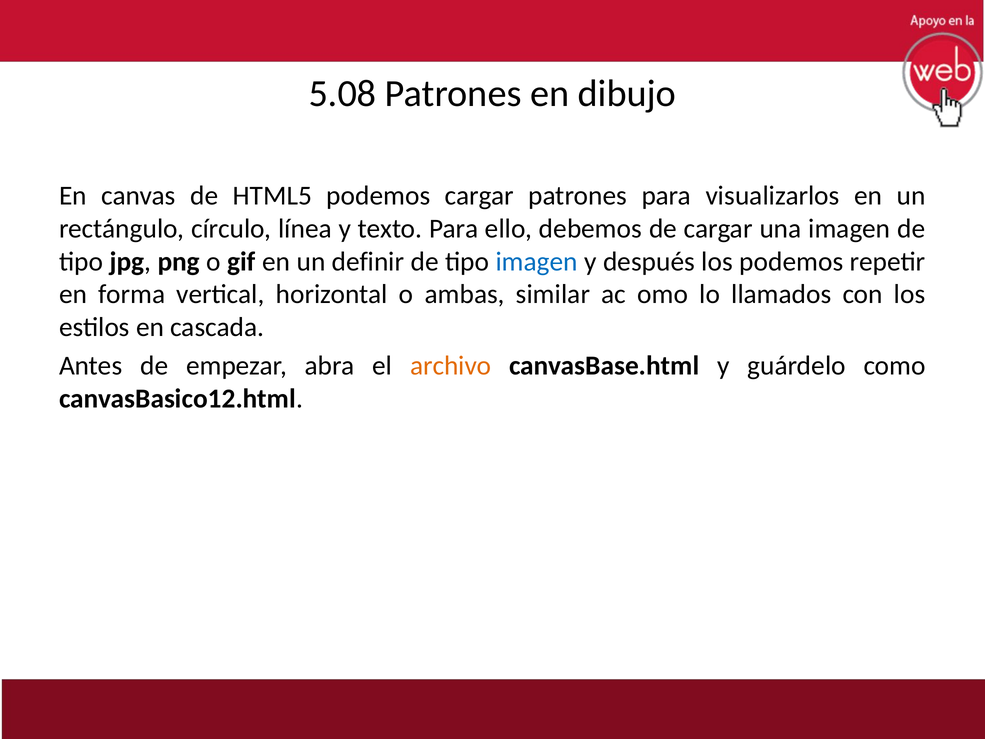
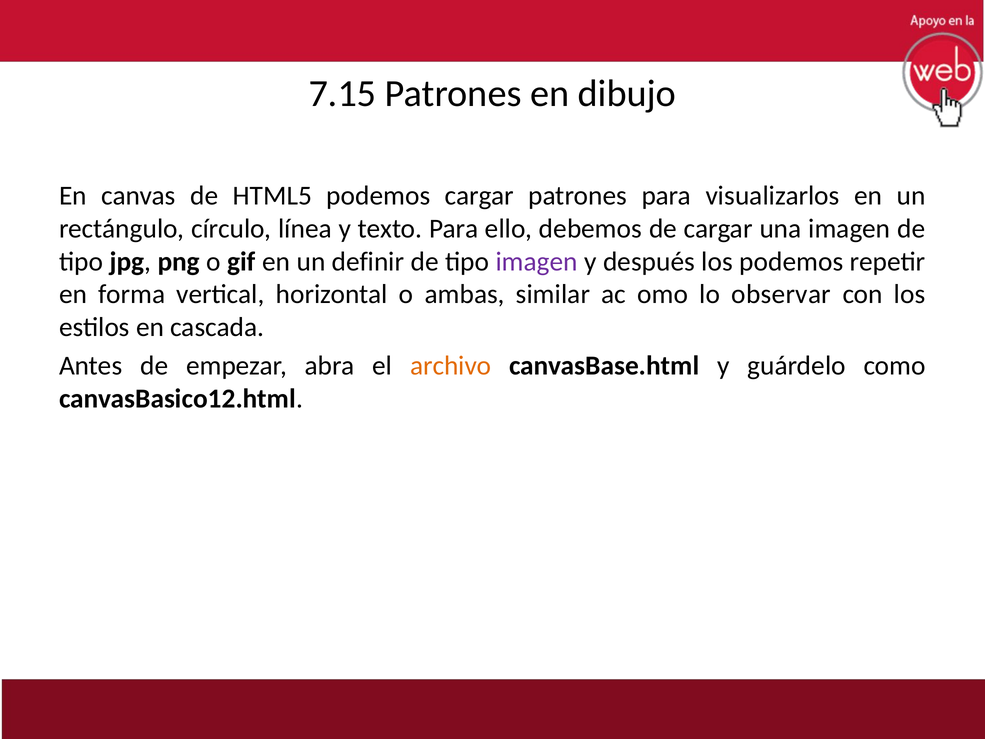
5.08: 5.08 -> 7.15 (342, 94)
imagen colour: blue -> purple (537, 261)
llamados: llamados -> observar (781, 294)
